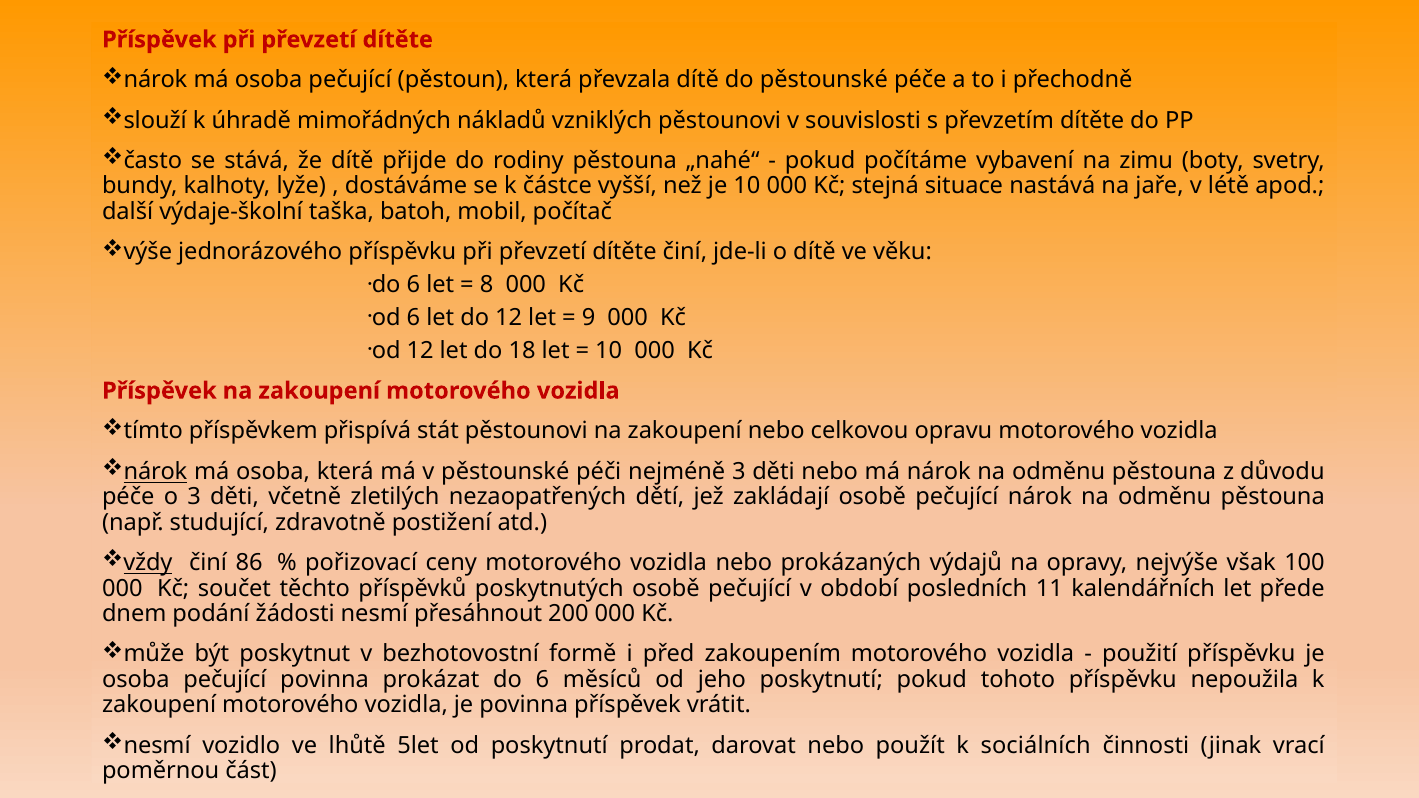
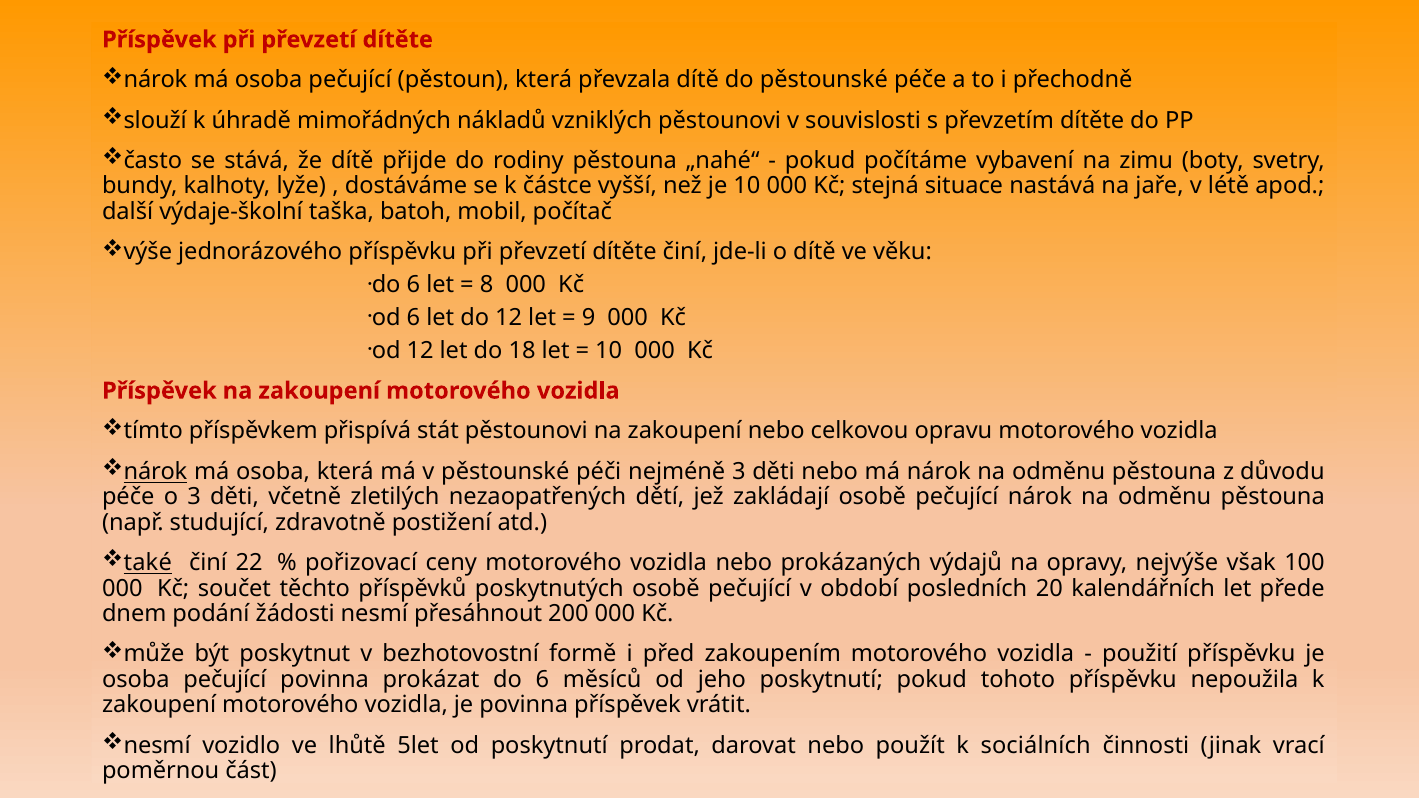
vždy: vždy -> také (148, 563)
86: 86 -> 22 (249, 563)
11: 11 -> 20 (1049, 588)
